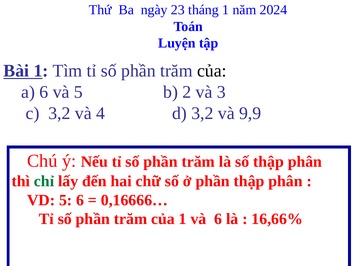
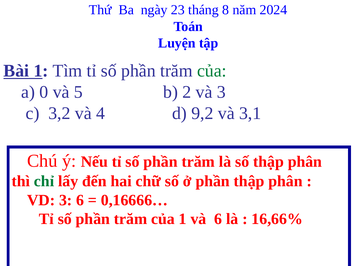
tháng 1: 1 -> 8 (226, 10)
của colour: black -> green (212, 71)
a 6: 6 -> 0 (44, 92)
d 3,2: 3,2 -> 9,2 (202, 113)
9,9: 9,9 -> 3,1 (250, 113)
VD 5: 5 -> 3 (66, 200)
